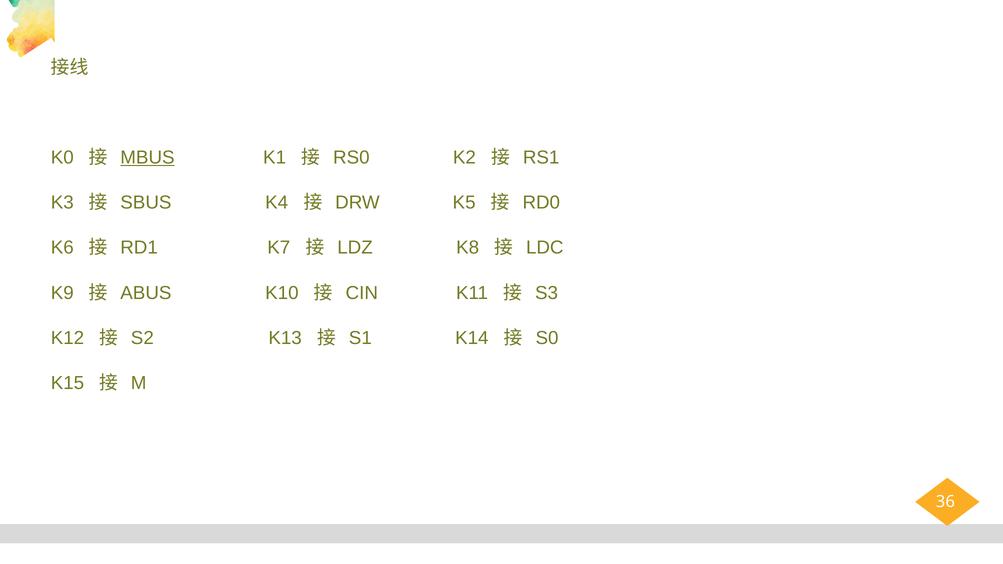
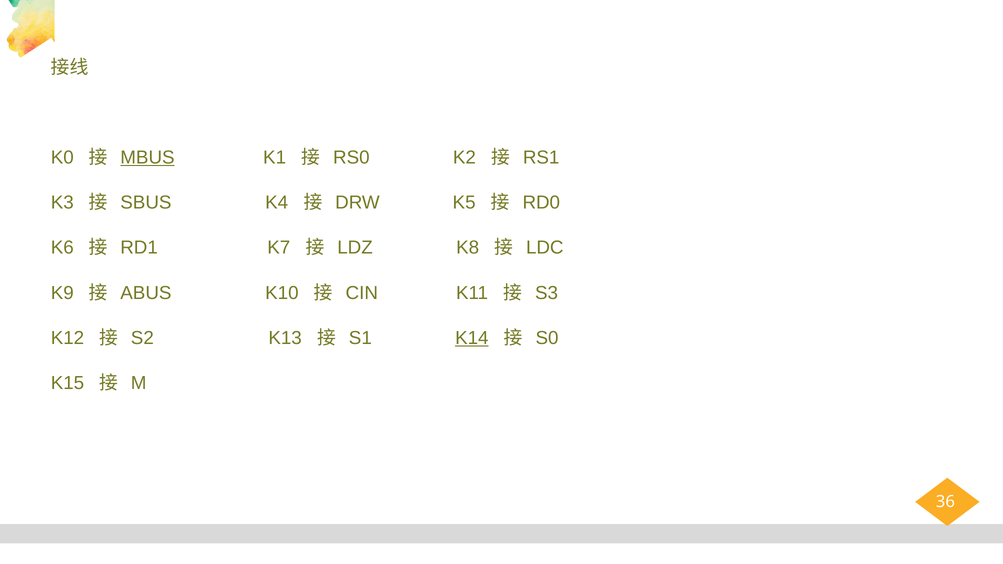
K14 underline: none -> present (472, 338)
